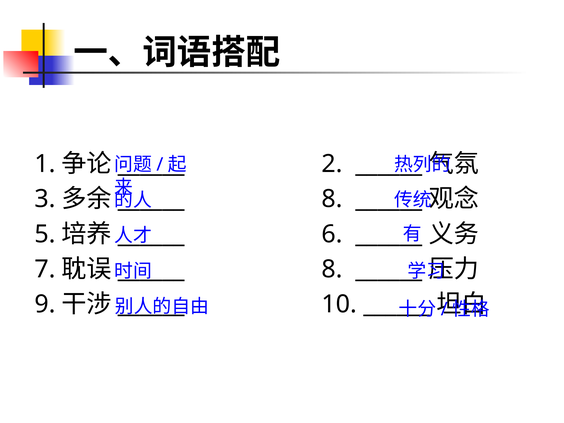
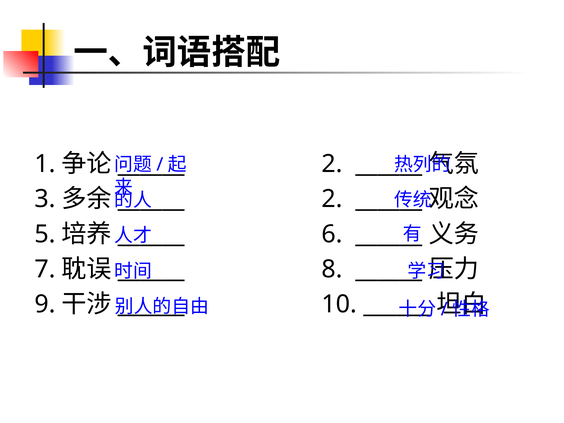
8: 8 -> 2 (332, 199)
